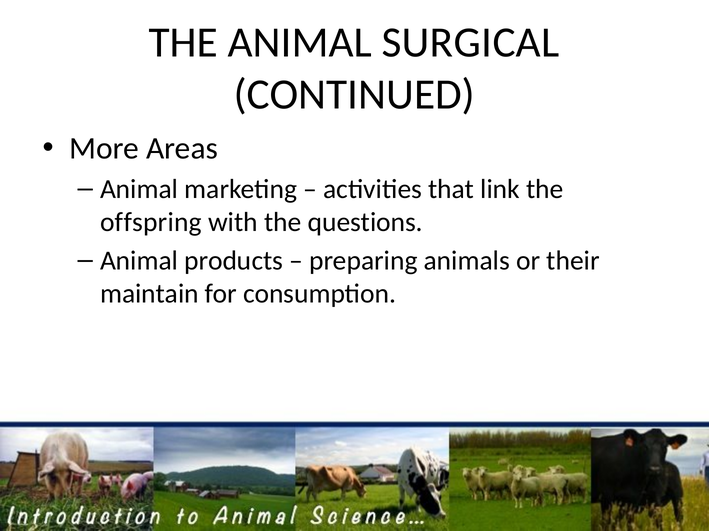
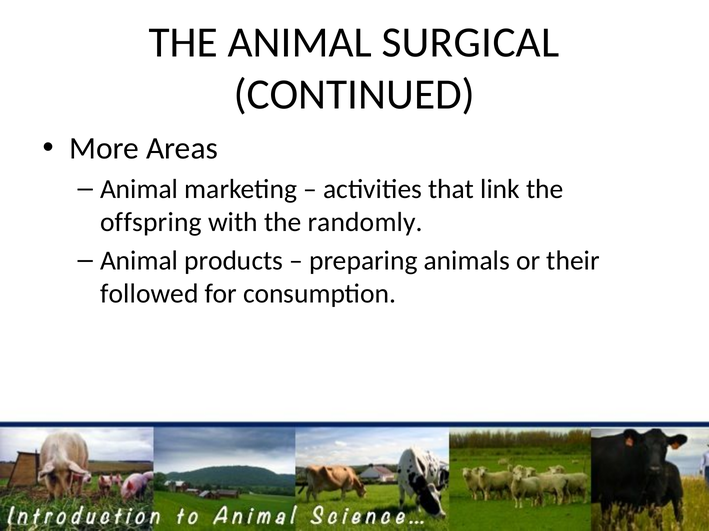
questions: questions -> randomly (365, 223)
maintain: maintain -> followed (149, 294)
